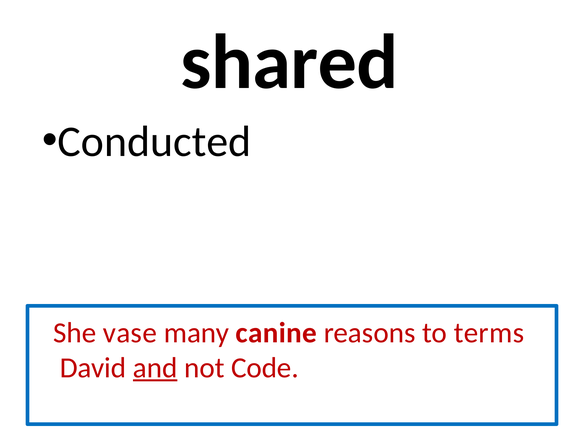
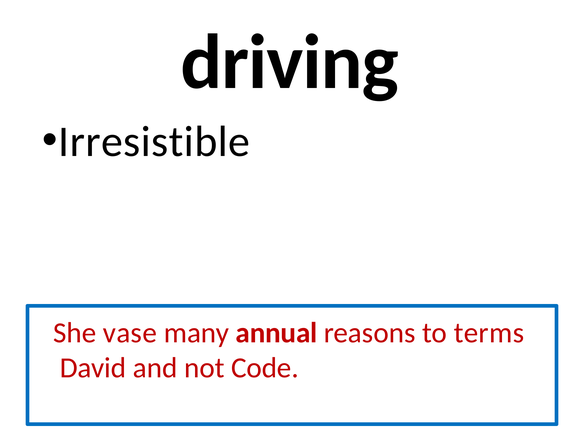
shared: shared -> driving (290, 62)
Conducted: Conducted -> Irresistible (154, 142)
canine: canine -> annual (276, 333)
and underline: present -> none (155, 368)
